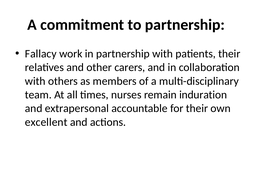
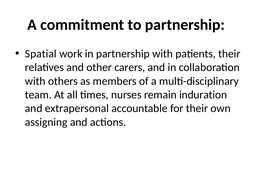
Fallacy: Fallacy -> Spatial (41, 54)
excellent: excellent -> assigning (46, 122)
